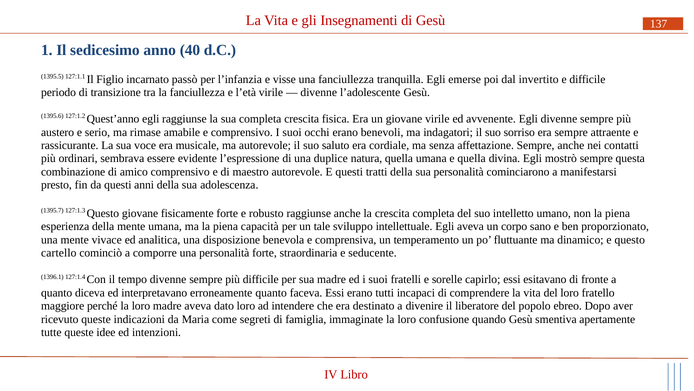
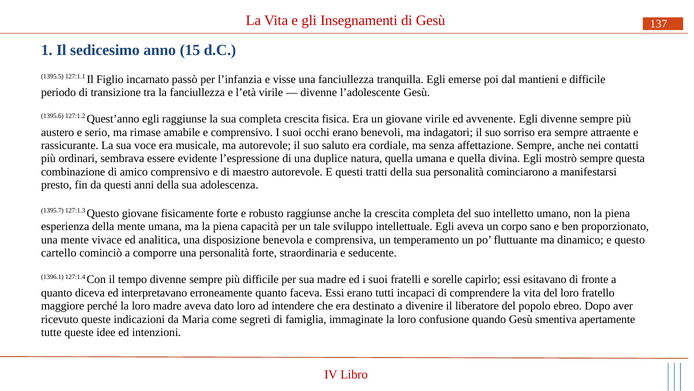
40: 40 -> 15 (190, 50)
invertito: invertito -> mantieni (539, 79)
